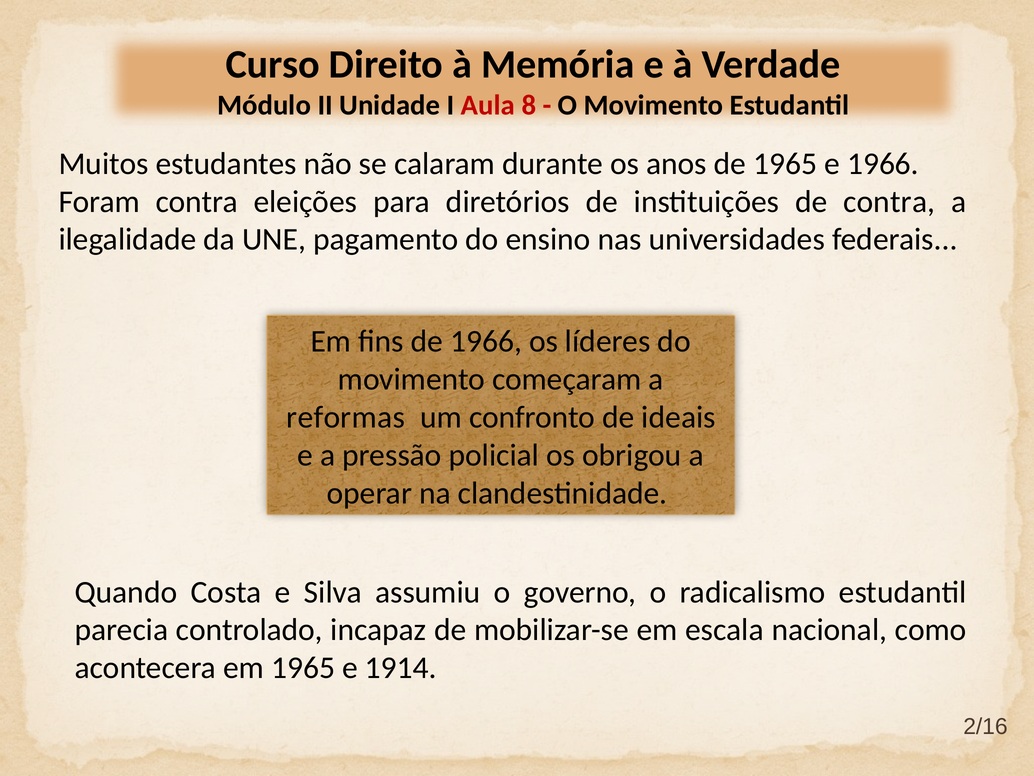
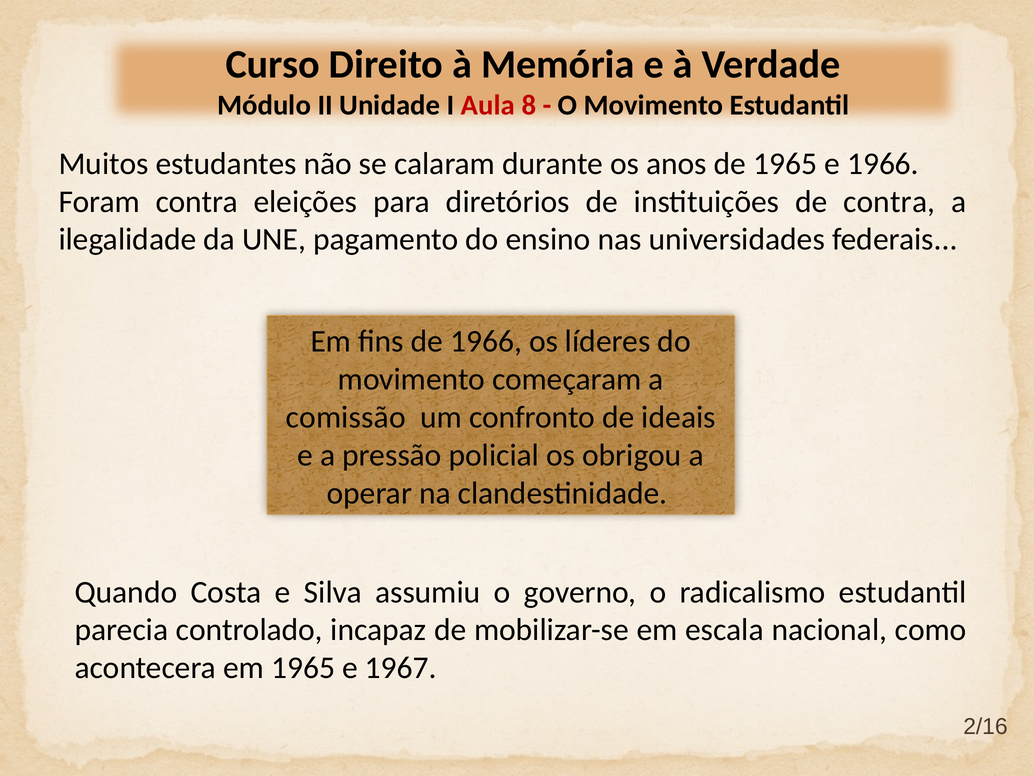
reformas: reformas -> comissão (346, 417)
1914: 1914 -> 1967 (401, 668)
